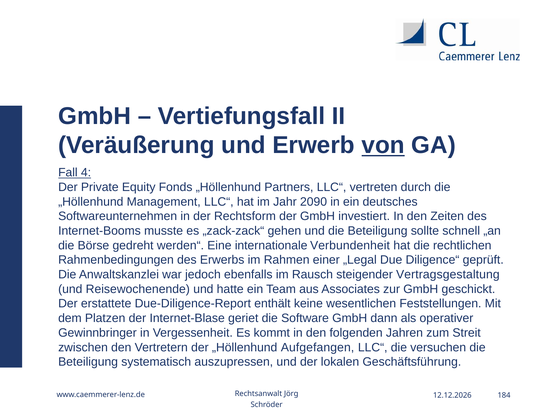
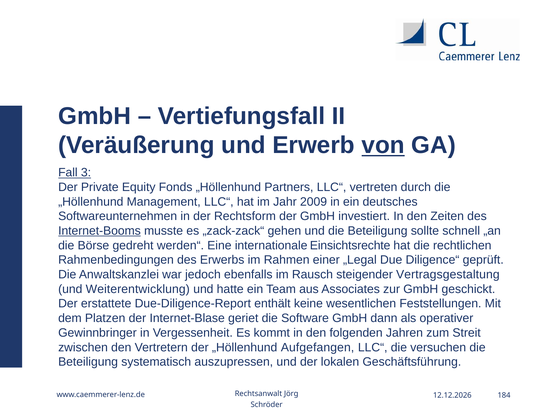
4: 4 -> 3 (86, 172)
2090: 2090 -> 2009 (314, 201)
Internet-Booms underline: none -> present (99, 231)
Verbundenheit: Verbundenheit -> Einsichtsrechte (350, 245)
Reisewochenende: Reisewochenende -> Weiterentwicklung (138, 289)
